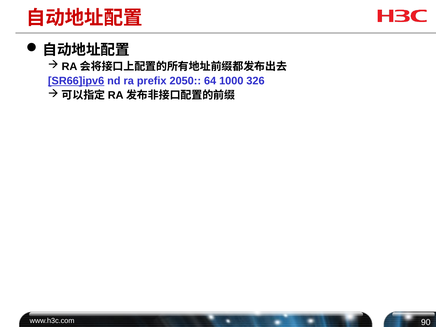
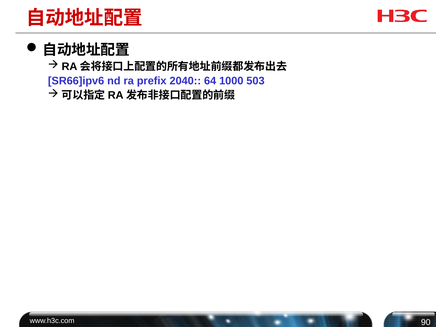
SR66]ipv6 underline: present -> none (76, 81)
2050: 2050 -> 2040 (185, 81)
326: 326 -> 503 (256, 81)
